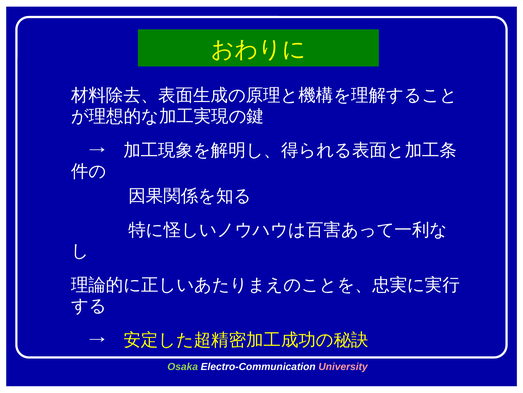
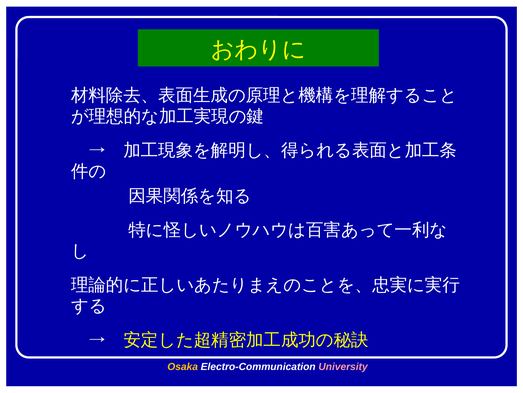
Osaka colour: light green -> yellow (183, 366)
